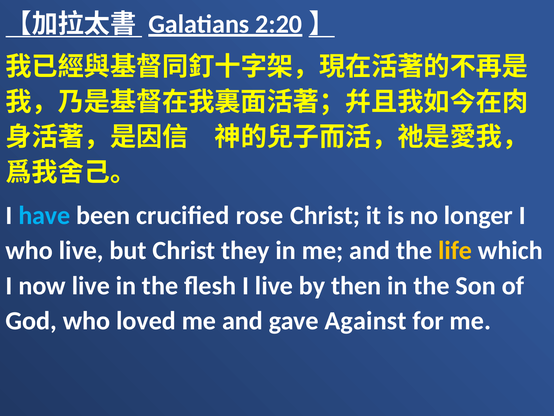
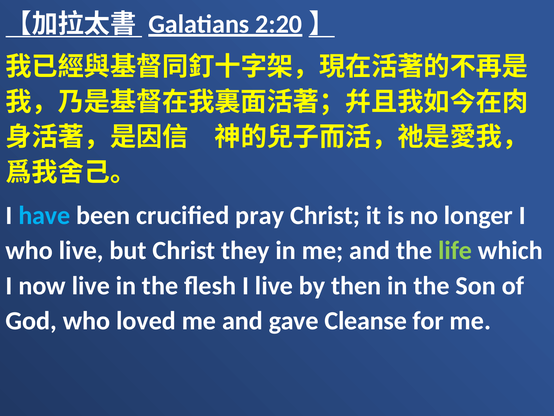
rose: rose -> pray (260, 215)
life colour: yellow -> light green (455, 250)
Against: Against -> Cleanse (366, 321)
